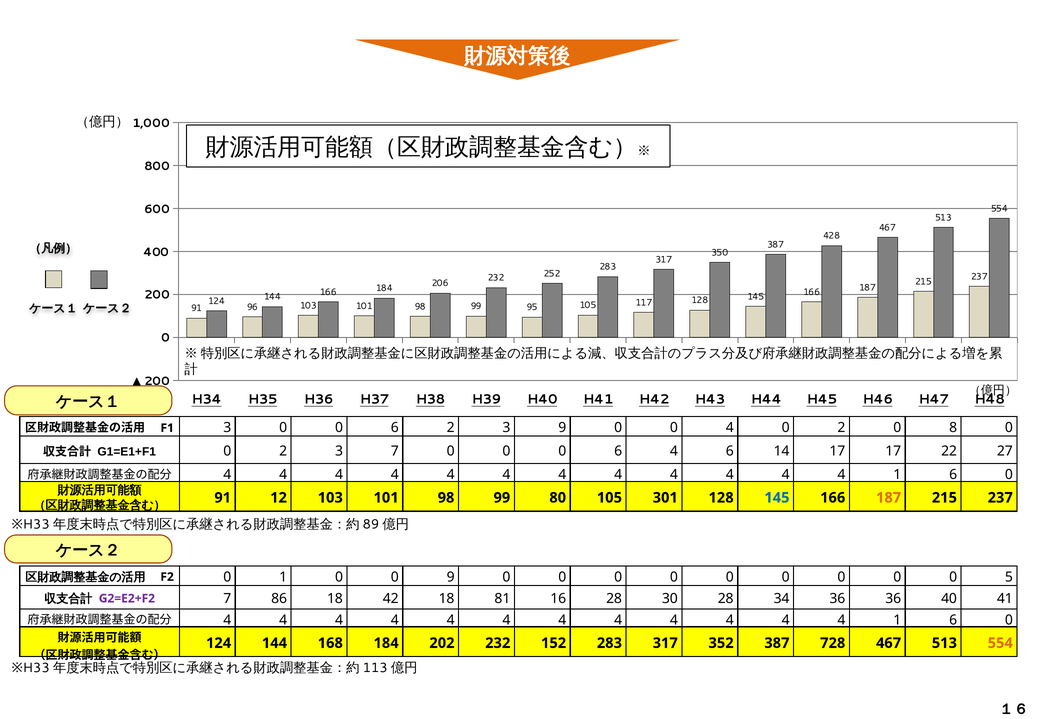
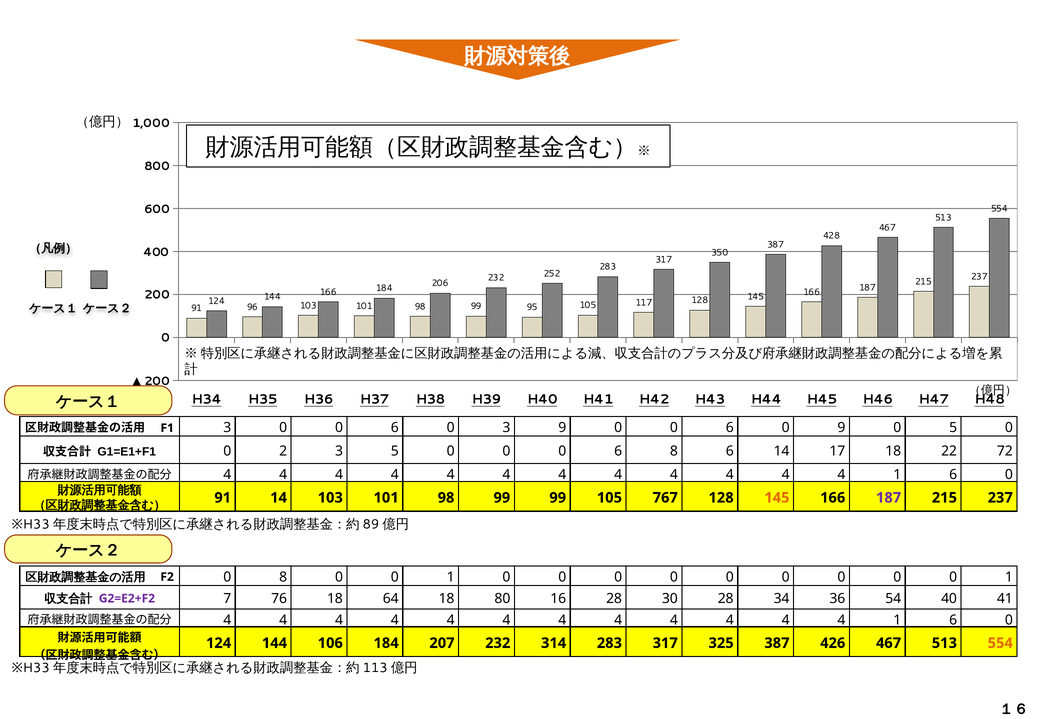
2: 2 -> 0 (451, 427)
9 0 0 4: 4 -> 6 (730, 427)
2: 2 -> 9 (841, 427)
0 8: 8 -> 5 (953, 427)
3 7: 7 -> 5 (395, 451)
6 4: 4 -> 8 (674, 451)
17 17: 17 -> 18 (893, 451)
27: 27 -> 72 (1005, 451)
91 12: 12 -> 14 (279, 497)
99 80: 80 -> 99 (558, 497)
301: 301 -> 767 (665, 497)
145 colour: blue -> orange (777, 497)
187 colour: orange -> purple (889, 497)
0 1: 1 -> 8 (283, 577)
9: 9 -> 1 (451, 577)
0 0 0 5: 5 -> 1 (1009, 577)
86: 86 -> 76 (279, 598)
42: 42 -> 64 (391, 598)
81: 81 -> 80 (502, 598)
36 36: 36 -> 54 (893, 598)
168: 168 -> 106 (330, 643)
202: 202 -> 207 (442, 643)
152: 152 -> 314 (554, 643)
352: 352 -> 325 (721, 643)
728: 728 -> 426 (833, 643)
